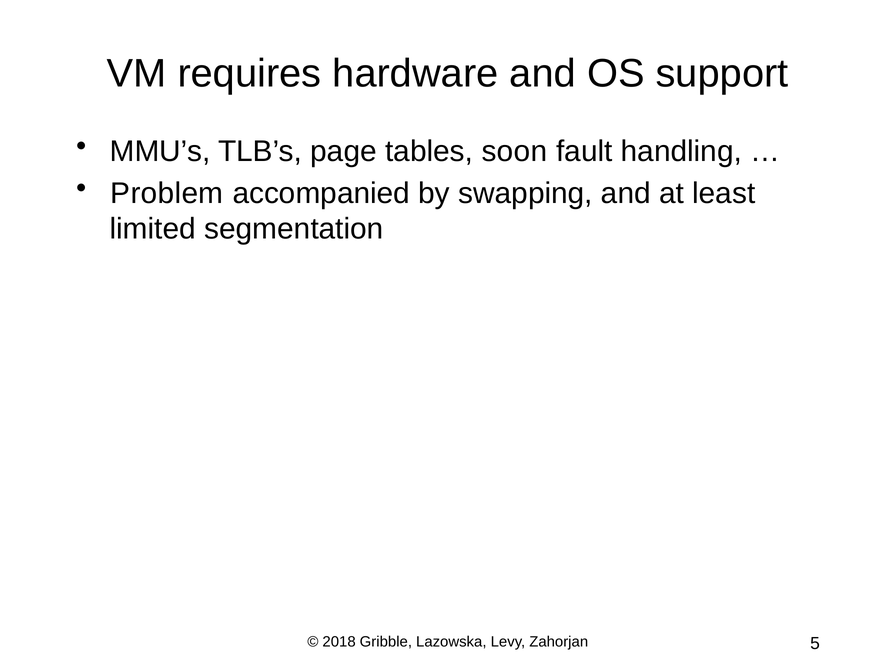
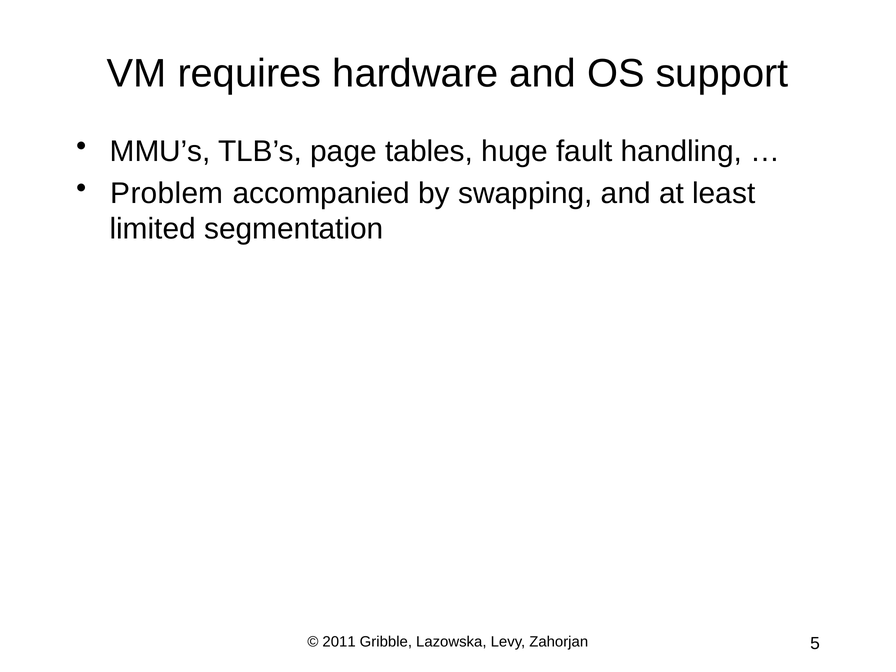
soon: soon -> huge (515, 151)
2018: 2018 -> 2011 (339, 642)
